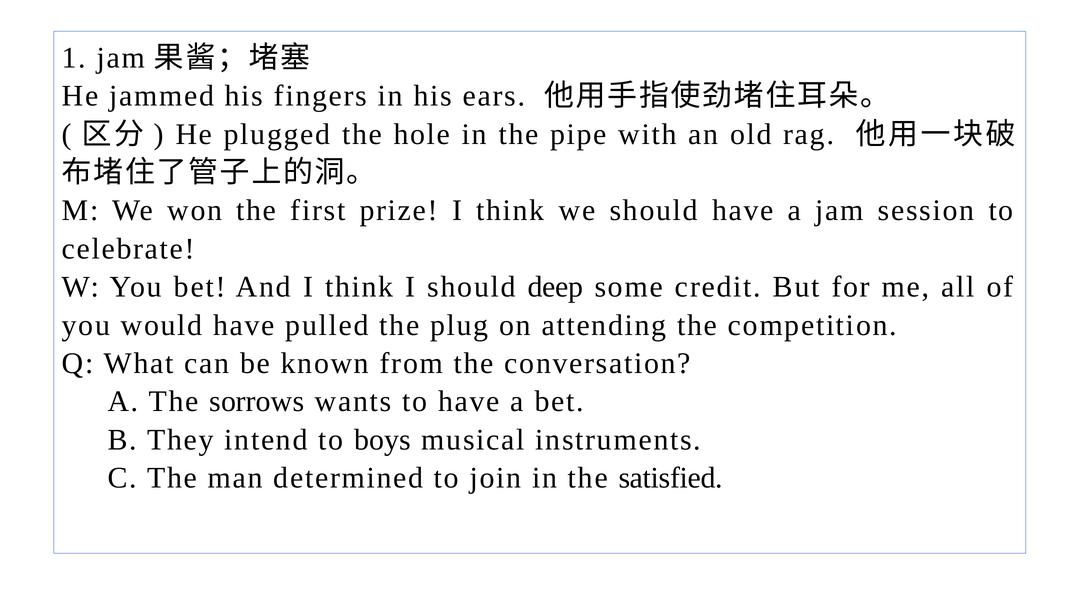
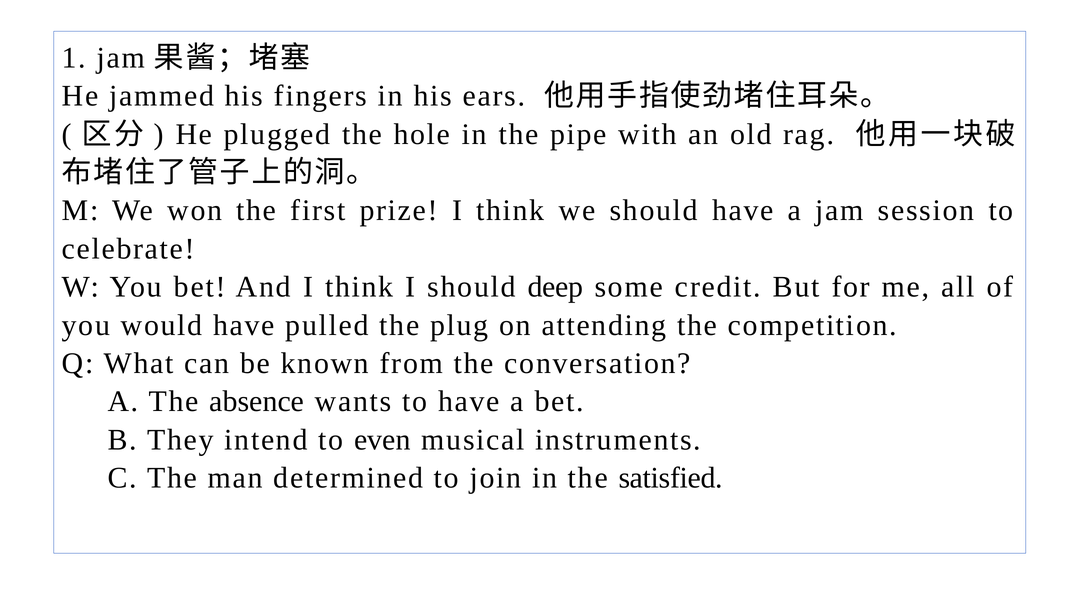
sorrows: sorrows -> absence (257, 402)
boys: boys -> even (382, 440)
